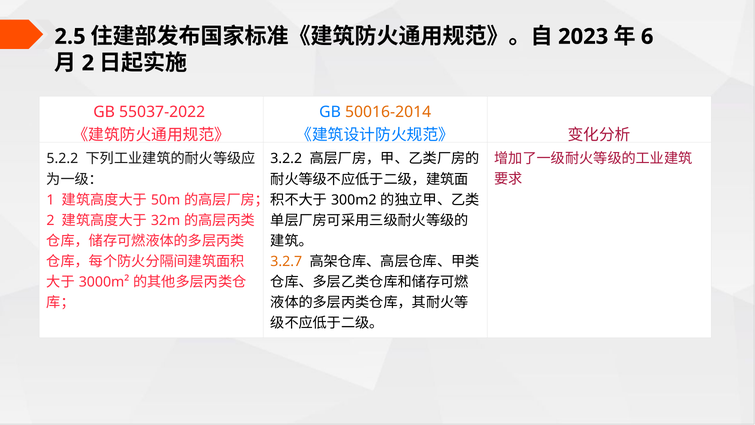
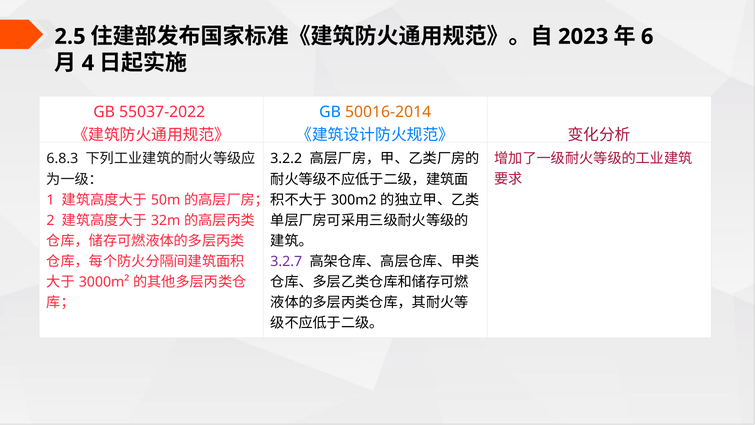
2: 2 -> 4 (88, 63)
5.2.2: 5.2.2 -> 6.8.3 (62, 159)
3.2.7 colour: orange -> purple (286, 261)
